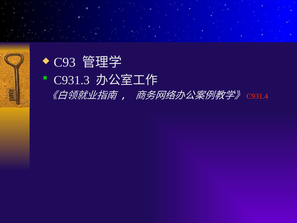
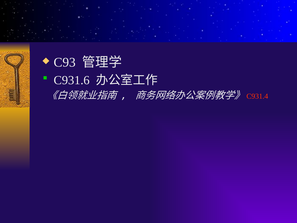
C931.3: C931.3 -> C931.6 (72, 80)
